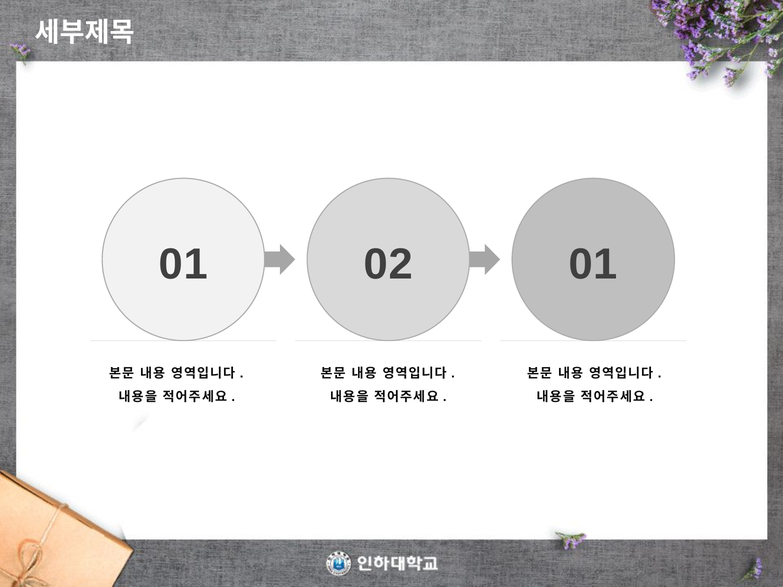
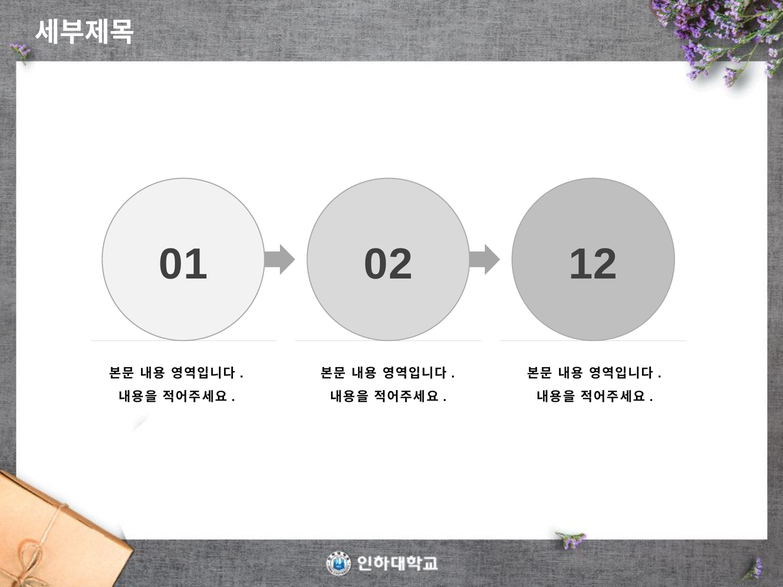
02 01: 01 -> 12 (593, 265)
